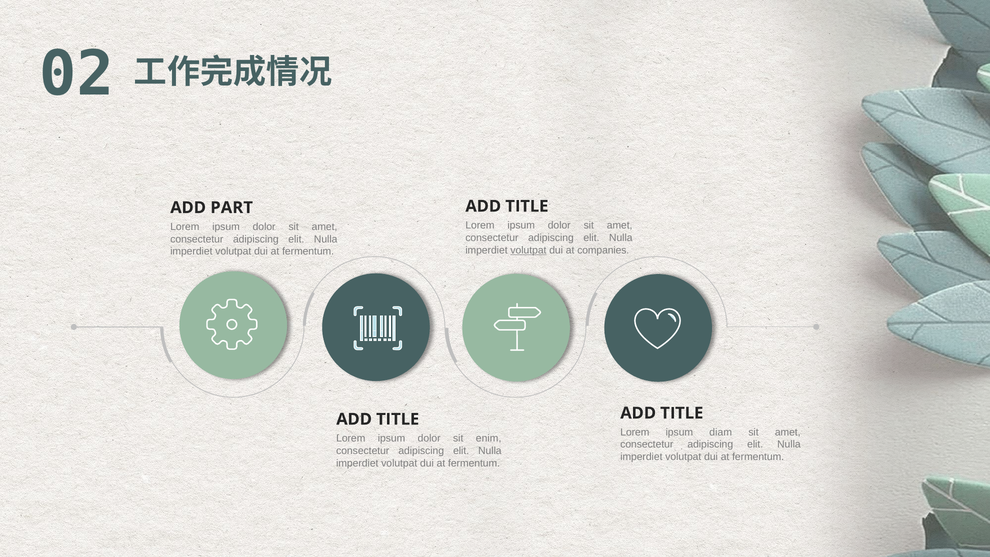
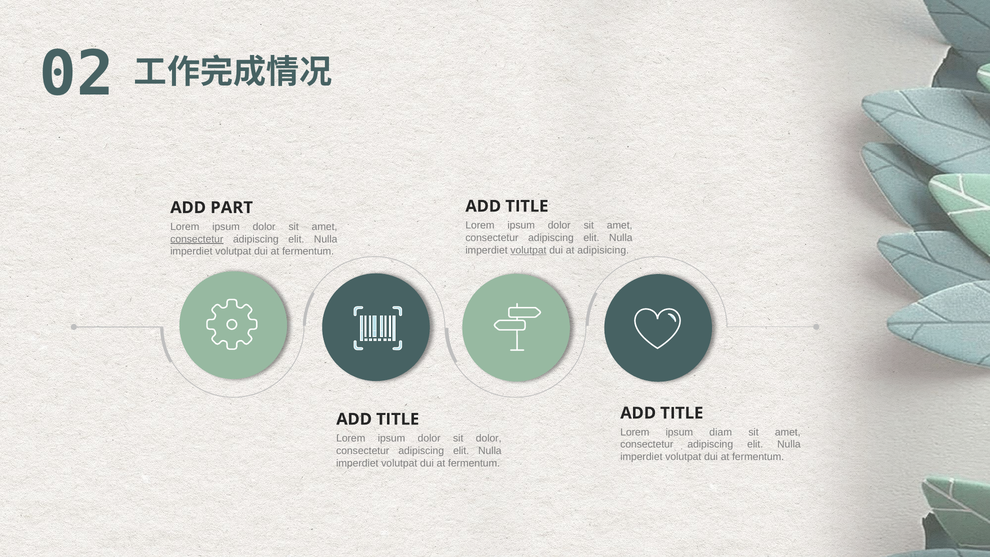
consectetur underline: none -> present (197, 239)
companies: companies -> adipisicing (603, 250)
sit enim: enim -> dolor (489, 438)
